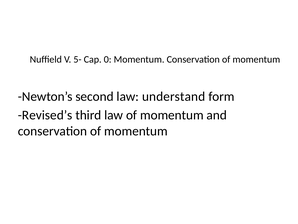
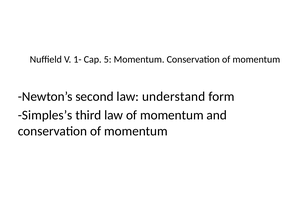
5-: 5- -> 1- (77, 59)
0: 0 -> 5 (108, 59)
Revised’s: Revised’s -> Simples’s (45, 115)
